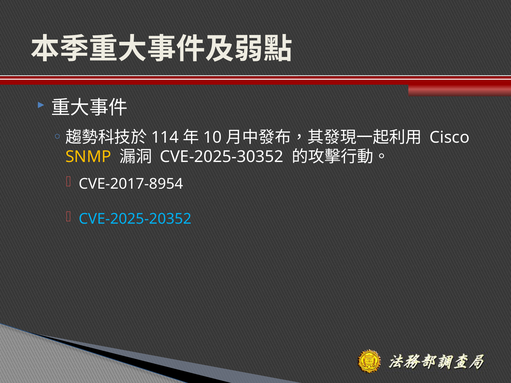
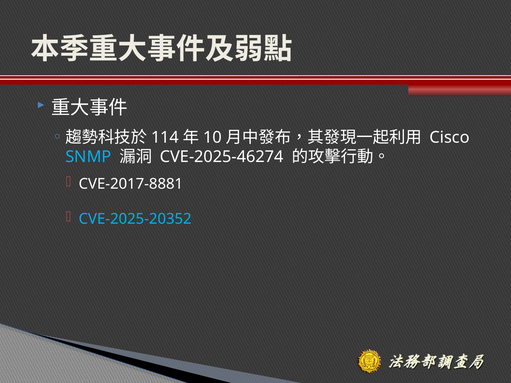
SNMP colour: yellow -> light blue (88, 157)
CVE-2025-30352: CVE-2025-30352 -> CVE-2025-46274 (222, 157)
CVE-2017-8954: CVE-2017-8954 -> CVE-2017-8881 (131, 184)
